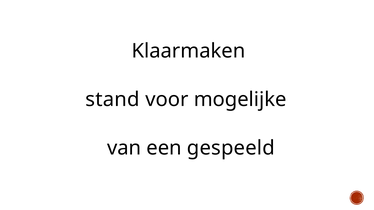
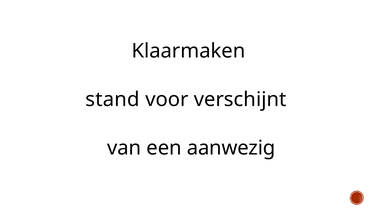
mogelijke: mogelijke -> verschijnt (240, 100)
gespeeld: gespeeld -> aanwezig (231, 148)
